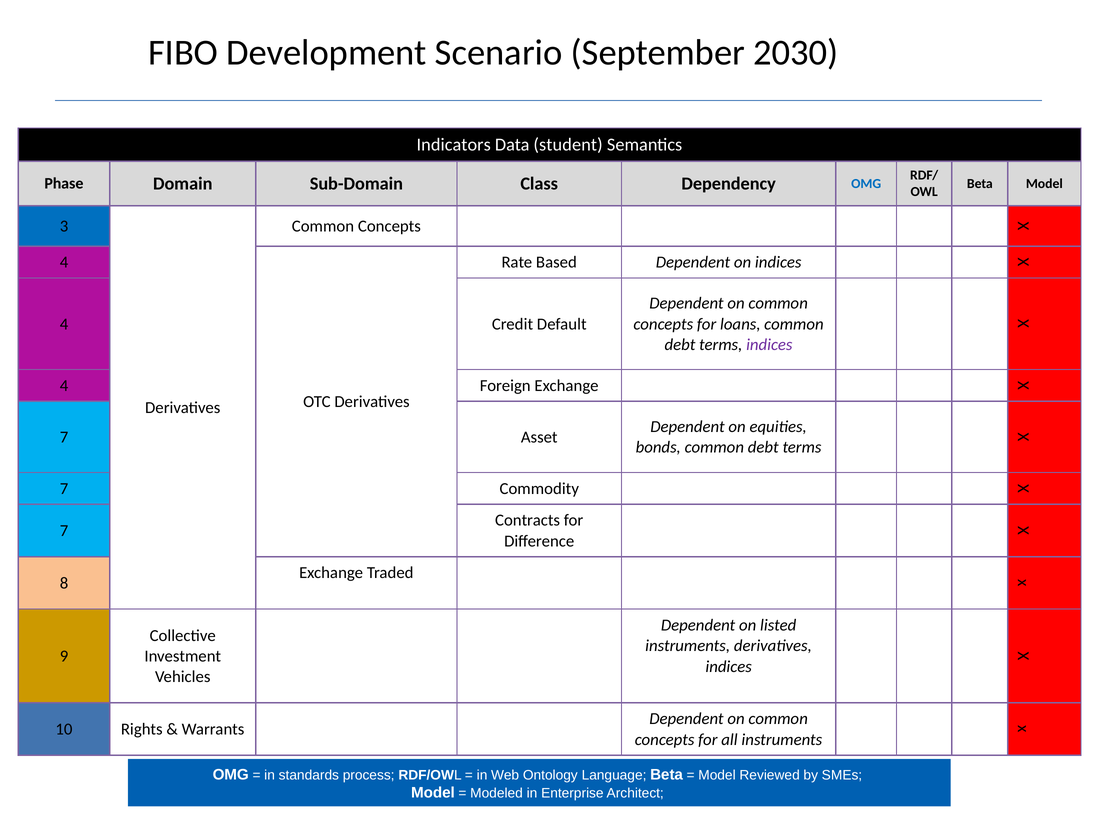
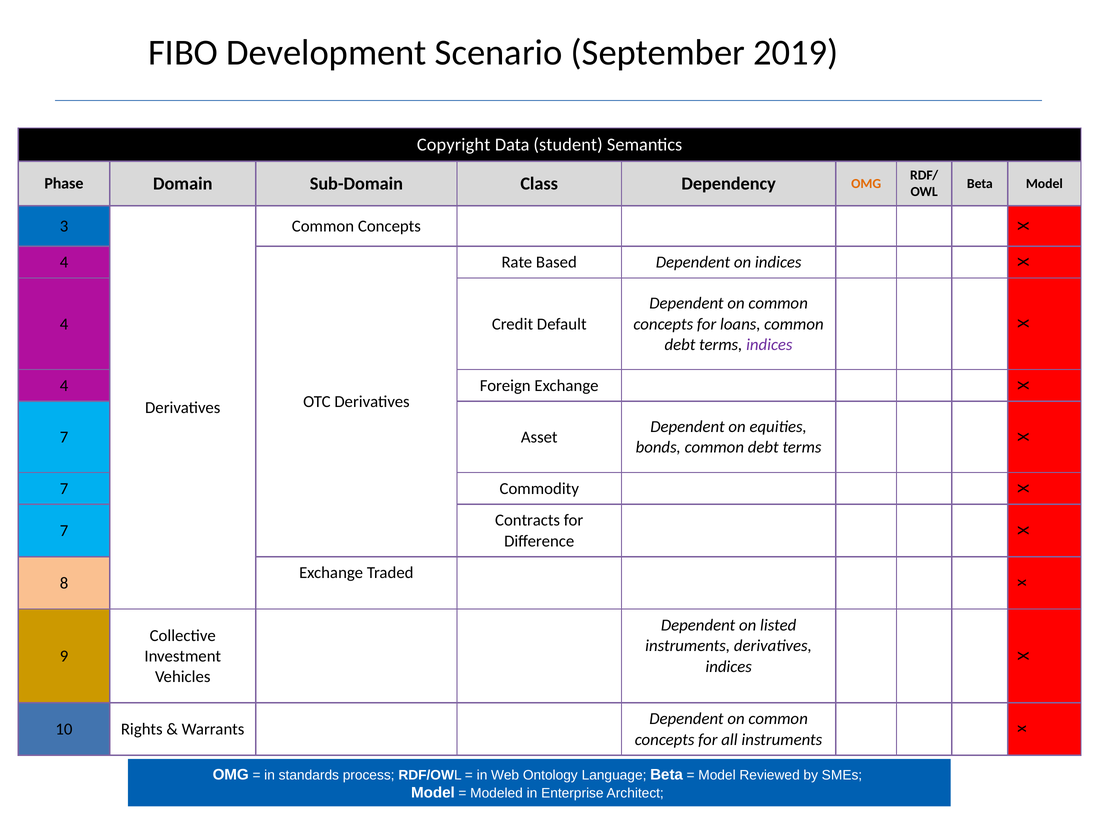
2030: 2030 -> 2019 (796, 53)
Indicators: Indicators -> Copyright (454, 145)
OMG colour: blue -> orange (866, 184)
